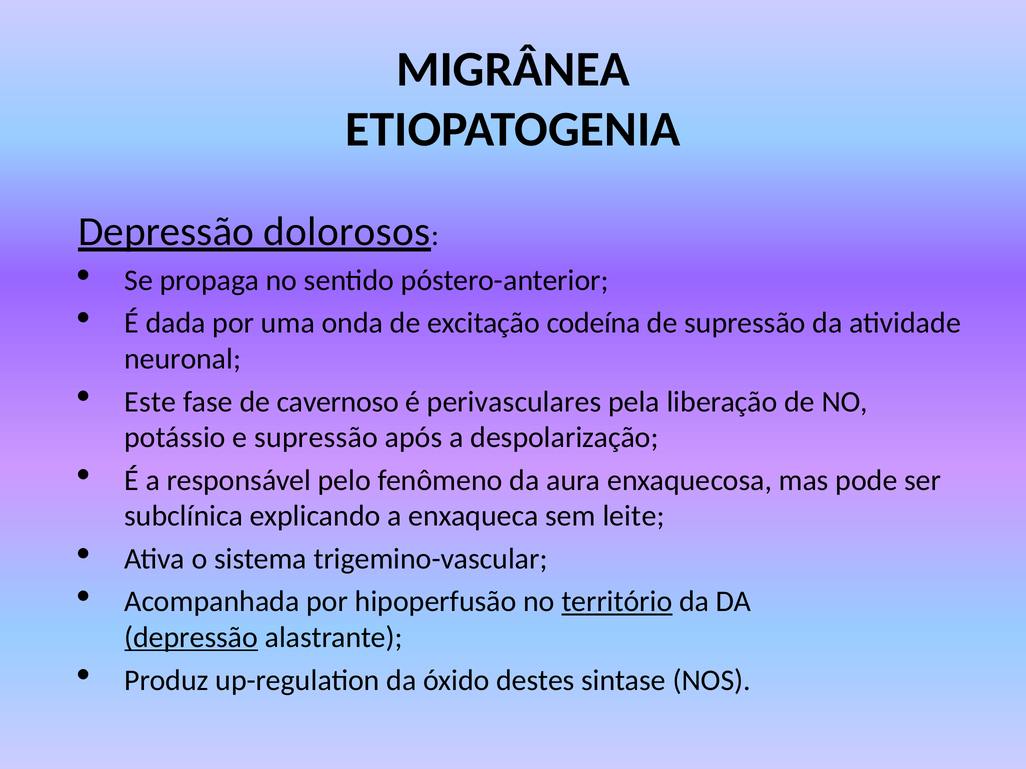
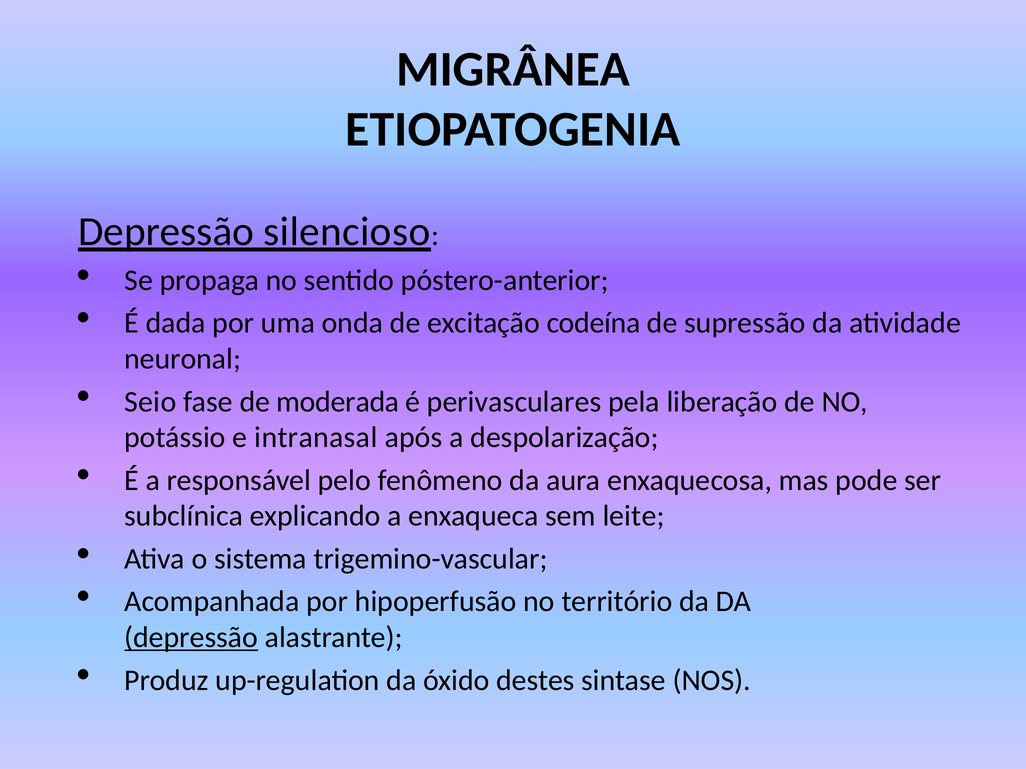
dolorosos: dolorosos -> silencioso (347, 232)
Este: Este -> Seio (150, 402)
cavernoso: cavernoso -> moderada (338, 402)
e supressão: supressão -> intranasal (316, 438)
território underline: present -> none (617, 602)
